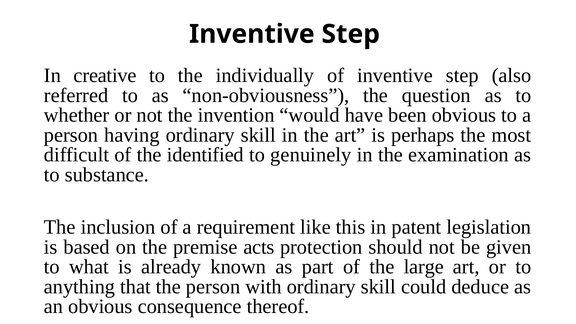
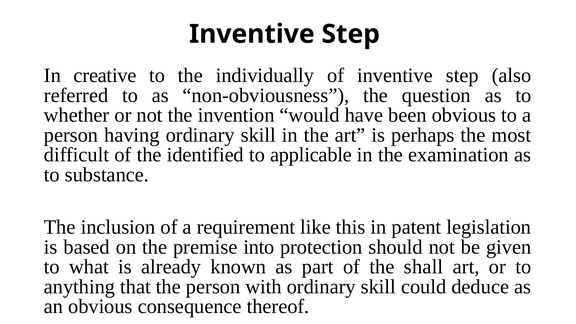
genuinely: genuinely -> applicable (311, 155)
acts: acts -> into (259, 247)
large: large -> shall (424, 267)
